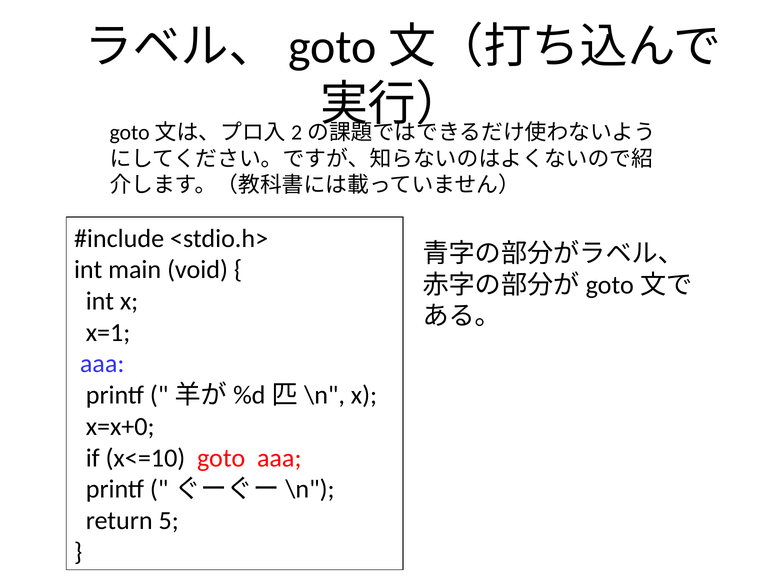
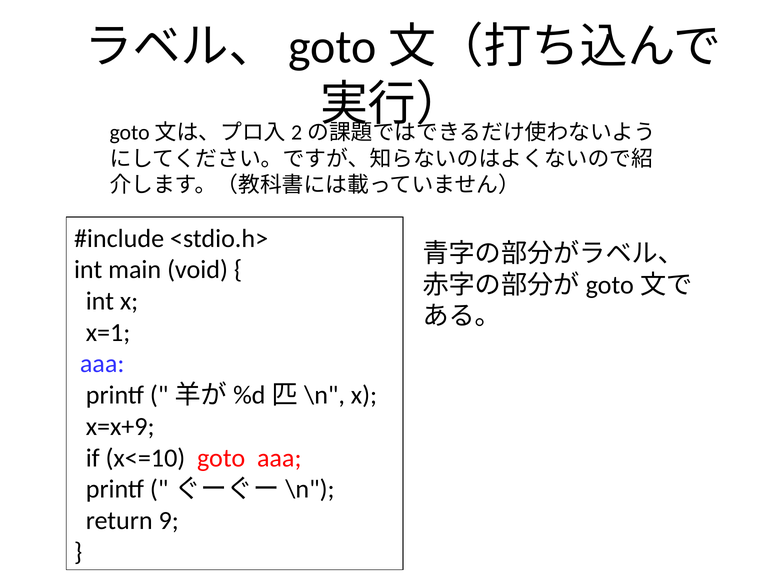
x=x+0: x=x+0 -> x=x+9 (120, 427)
5: 5 -> 9 (169, 521)
